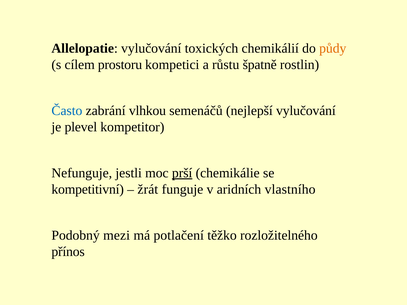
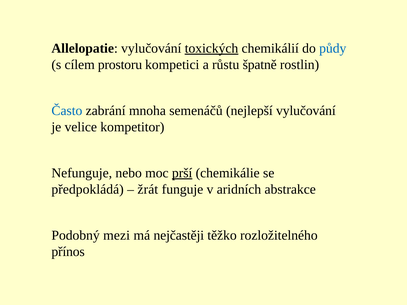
toxických underline: none -> present (212, 48)
půdy colour: orange -> blue (333, 48)
vlhkou: vlhkou -> mnoha (147, 111)
plevel: plevel -> velice (81, 127)
jestli: jestli -> nebo (129, 173)
kompetitivní: kompetitivní -> předpokládá (88, 189)
vlastního: vlastního -> abstrakce (290, 189)
potlačení: potlačení -> nejčastěji (179, 236)
